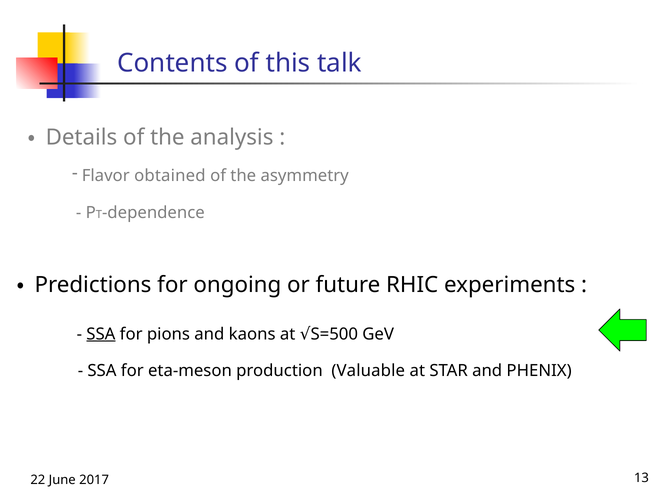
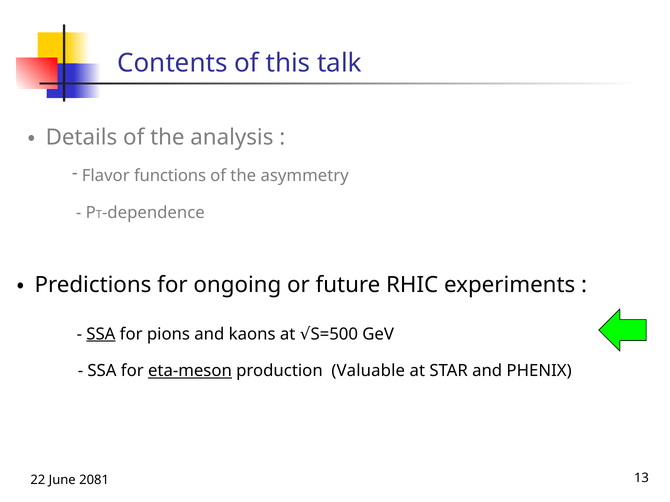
obtained: obtained -> functions (170, 176)
eta-meson underline: none -> present (190, 371)
2017: 2017 -> 2081 (94, 480)
